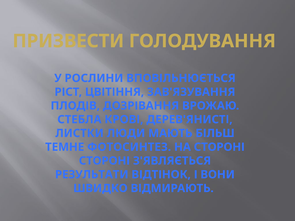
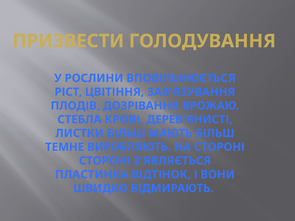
ЛИСТКИ ЛЮДИ: ЛЮДИ -> БІЛЬШ (126, 133)
ФОТОСИНТЕЗ: ФОТОСИНТЕЗ -> ВИРОБЛЯЮТЬ (129, 147)
РЕЗУЛЬТАТИ: РЕЗУЛЬТАТИ -> ПЛАСТИНКА (92, 175)
